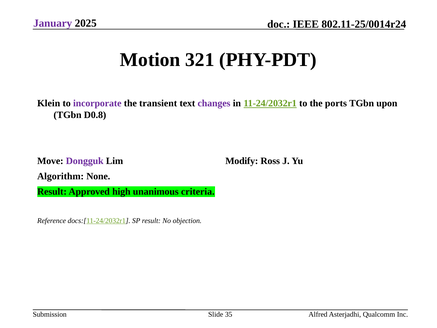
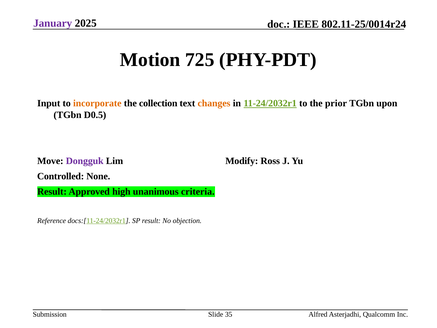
321: 321 -> 725 (200, 60)
Klein: Klein -> Input (49, 103)
incorporate colour: purple -> orange (97, 103)
transient: transient -> collection (158, 103)
changes colour: purple -> orange (214, 103)
ports: ports -> prior (336, 103)
D0.8: D0.8 -> D0.5 (95, 115)
Algorithm: Algorithm -> Controlled (61, 176)
